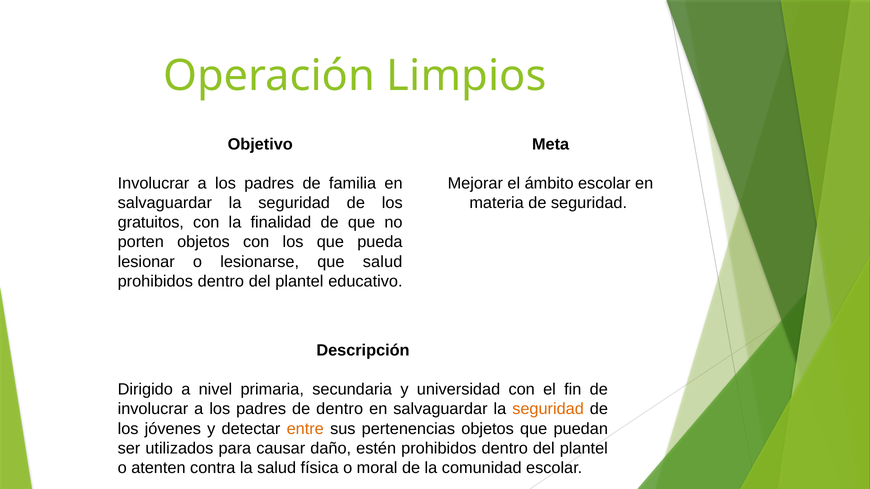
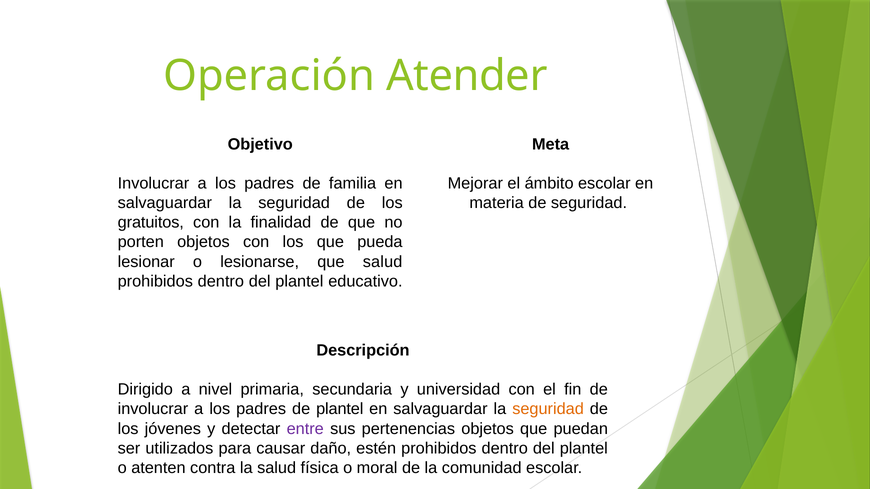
Limpios: Limpios -> Atender (467, 76)
de dentro: dentro -> plantel (340, 409)
entre colour: orange -> purple (305, 429)
